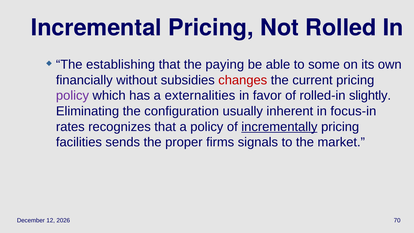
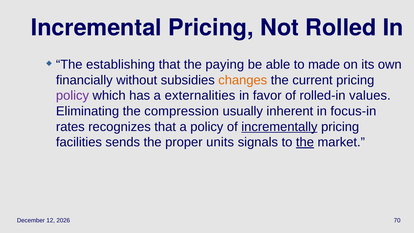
some: some -> made (324, 65)
changes colour: red -> orange (243, 80)
slightly: slightly -> values (370, 96)
configuration: configuration -> compression (182, 111)
firms: firms -> units (220, 142)
the underline: none -> present (305, 142)
